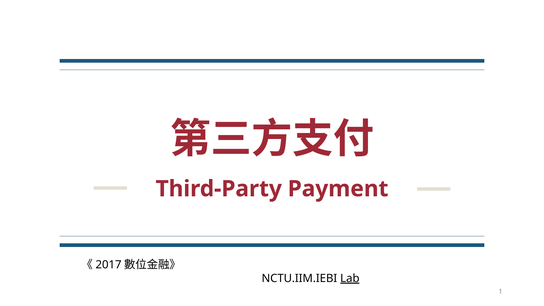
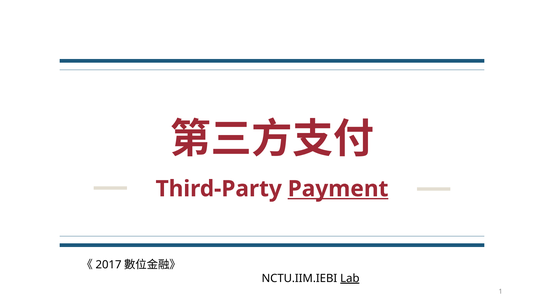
Payment underline: none -> present (338, 189)
